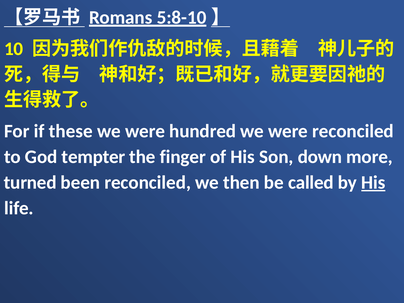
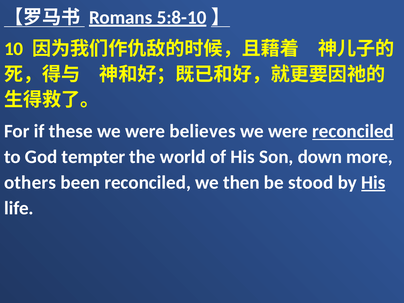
hundred: hundred -> believes (203, 131)
reconciled underline: none -> present (353, 131)
finger: finger -> world (183, 157)
turned: turned -> others (30, 183)
called: called -> stood (311, 183)
